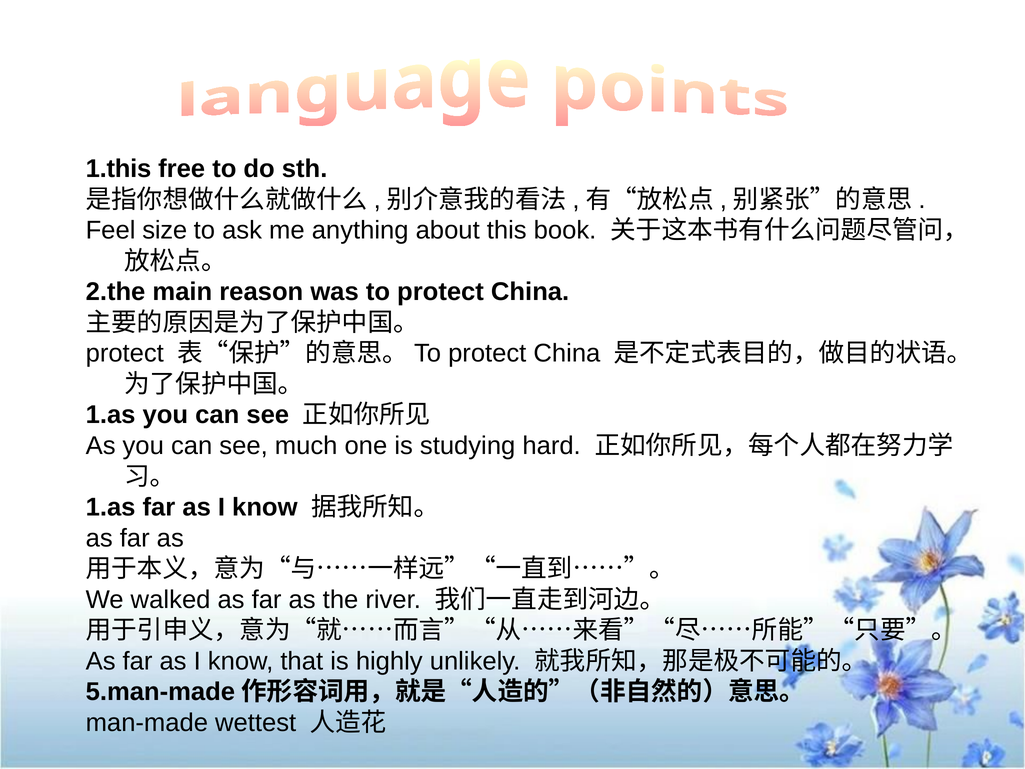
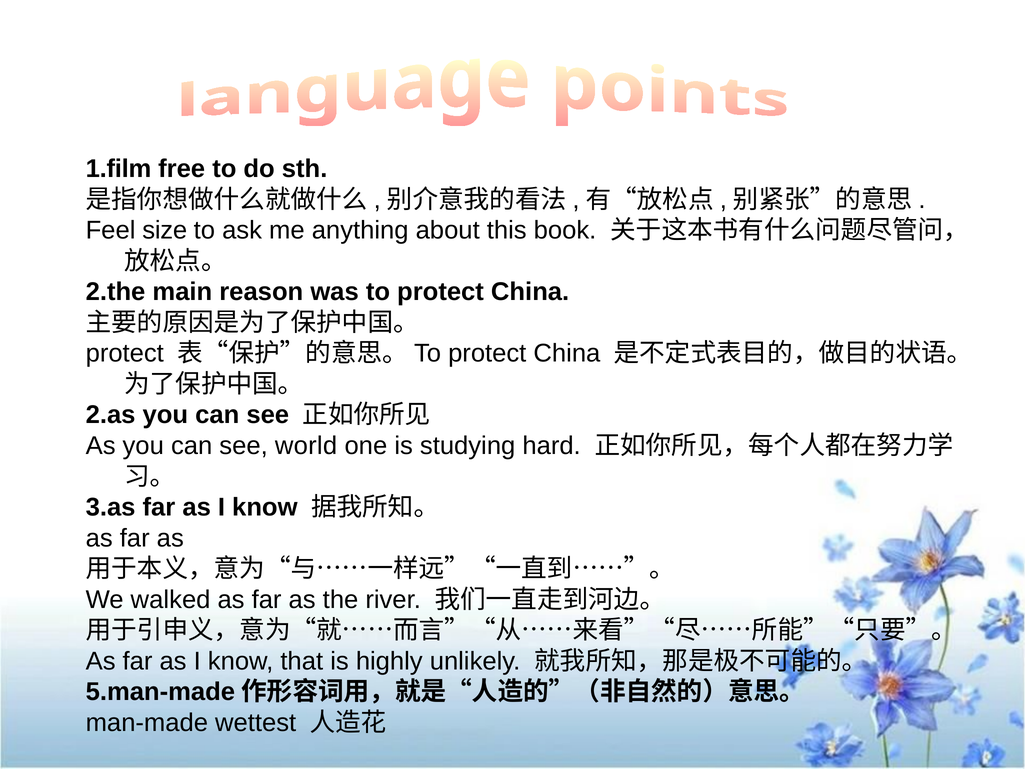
1.this: 1.this -> 1.film (118, 169)
1.as: 1.as -> 2.as (111, 415)
much: much -> world (306, 446)
1.as: 1.as -> 3.as (111, 507)
